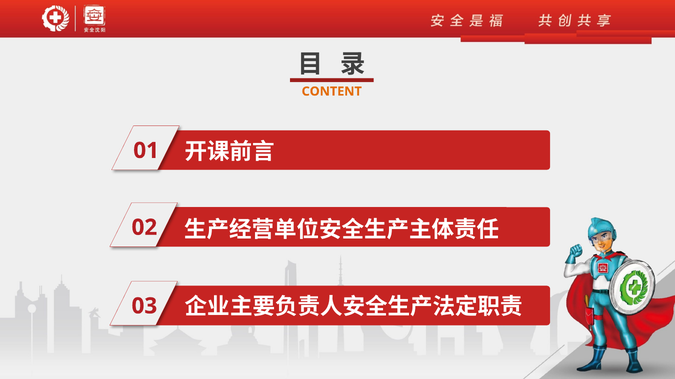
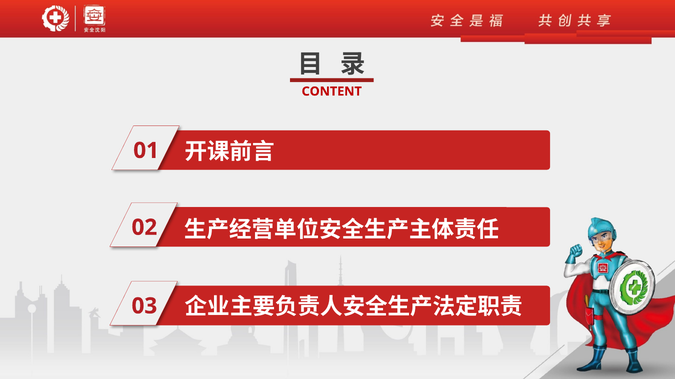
CONTENT colour: orange -> red (332, 92)
